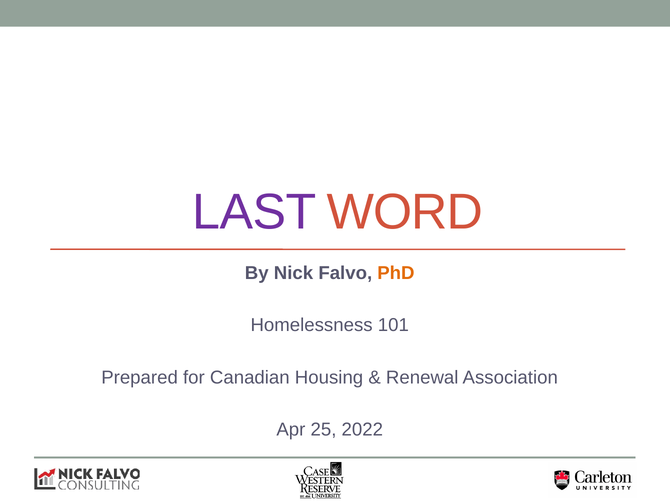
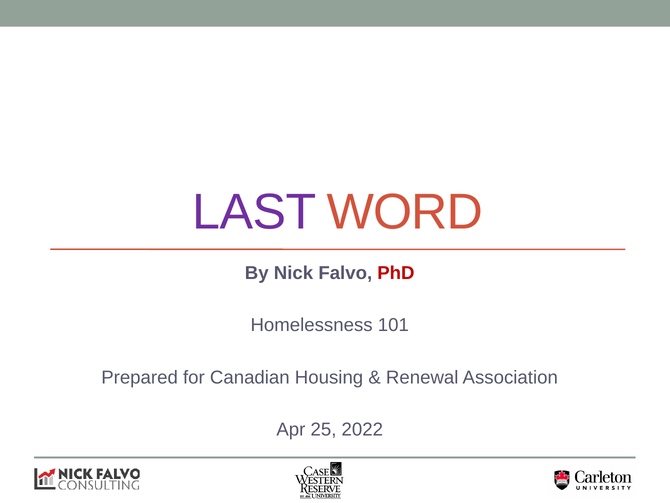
PhD colour: orange -> red (396, 273)
